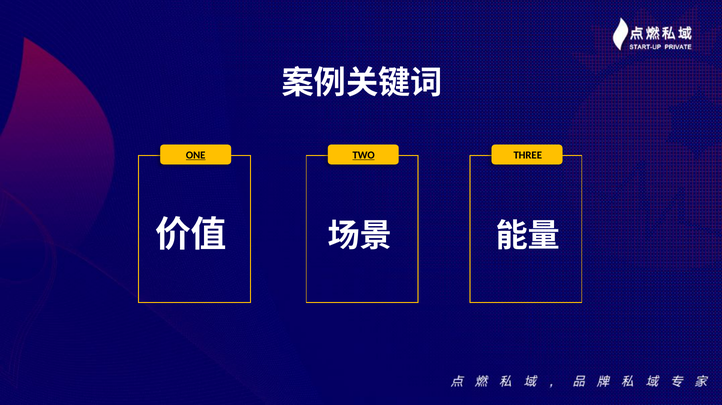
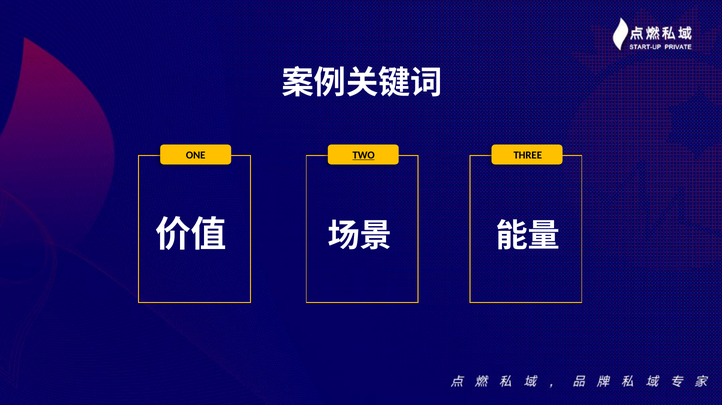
ONE underline: present -> none (196, 155)
